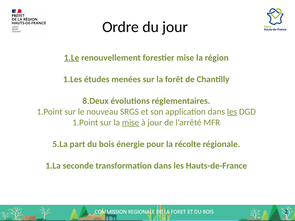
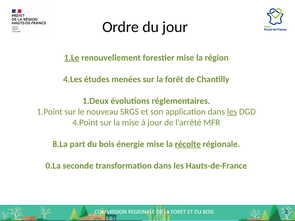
1.Les: 1.Les -> 4.Les (73, 79)
8.Deux: 8.Deux -> 1.Deux (96, 101)
1.Point: 1.Point -> 4.Point (85, 123)
mise underline: present -> none (131, 123)
5.La: 5.La -> 8.La (60, 144)
énergie pour: pour -> mise (155, 144)
récolte underline: none -> present (188, 144)
1.La: 1.La -> 0.La (53, 166)
